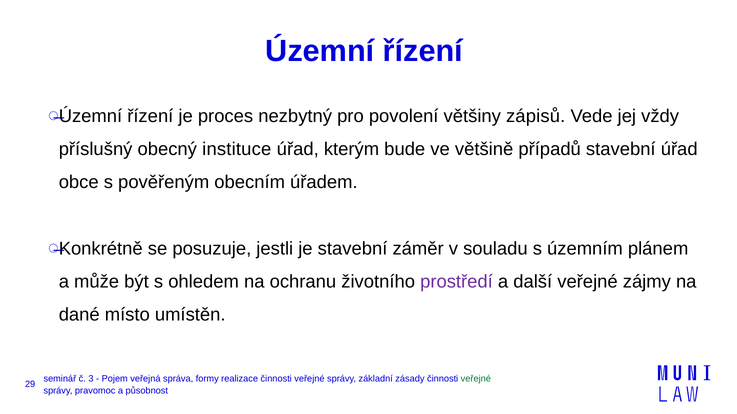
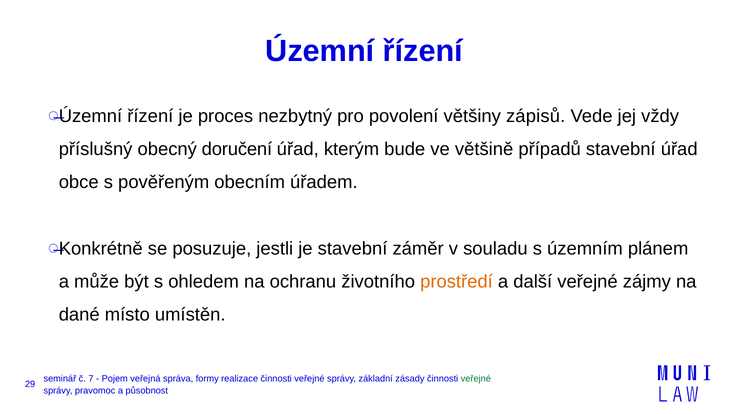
instituce: instituce -> doručení (237, 149)
prostředí colour: purple -> orange (456, 282)
3: 3 -> 7 (91, 379)
